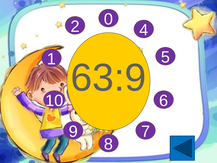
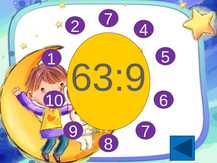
2 0: 0 -> 7 (108, 19)
